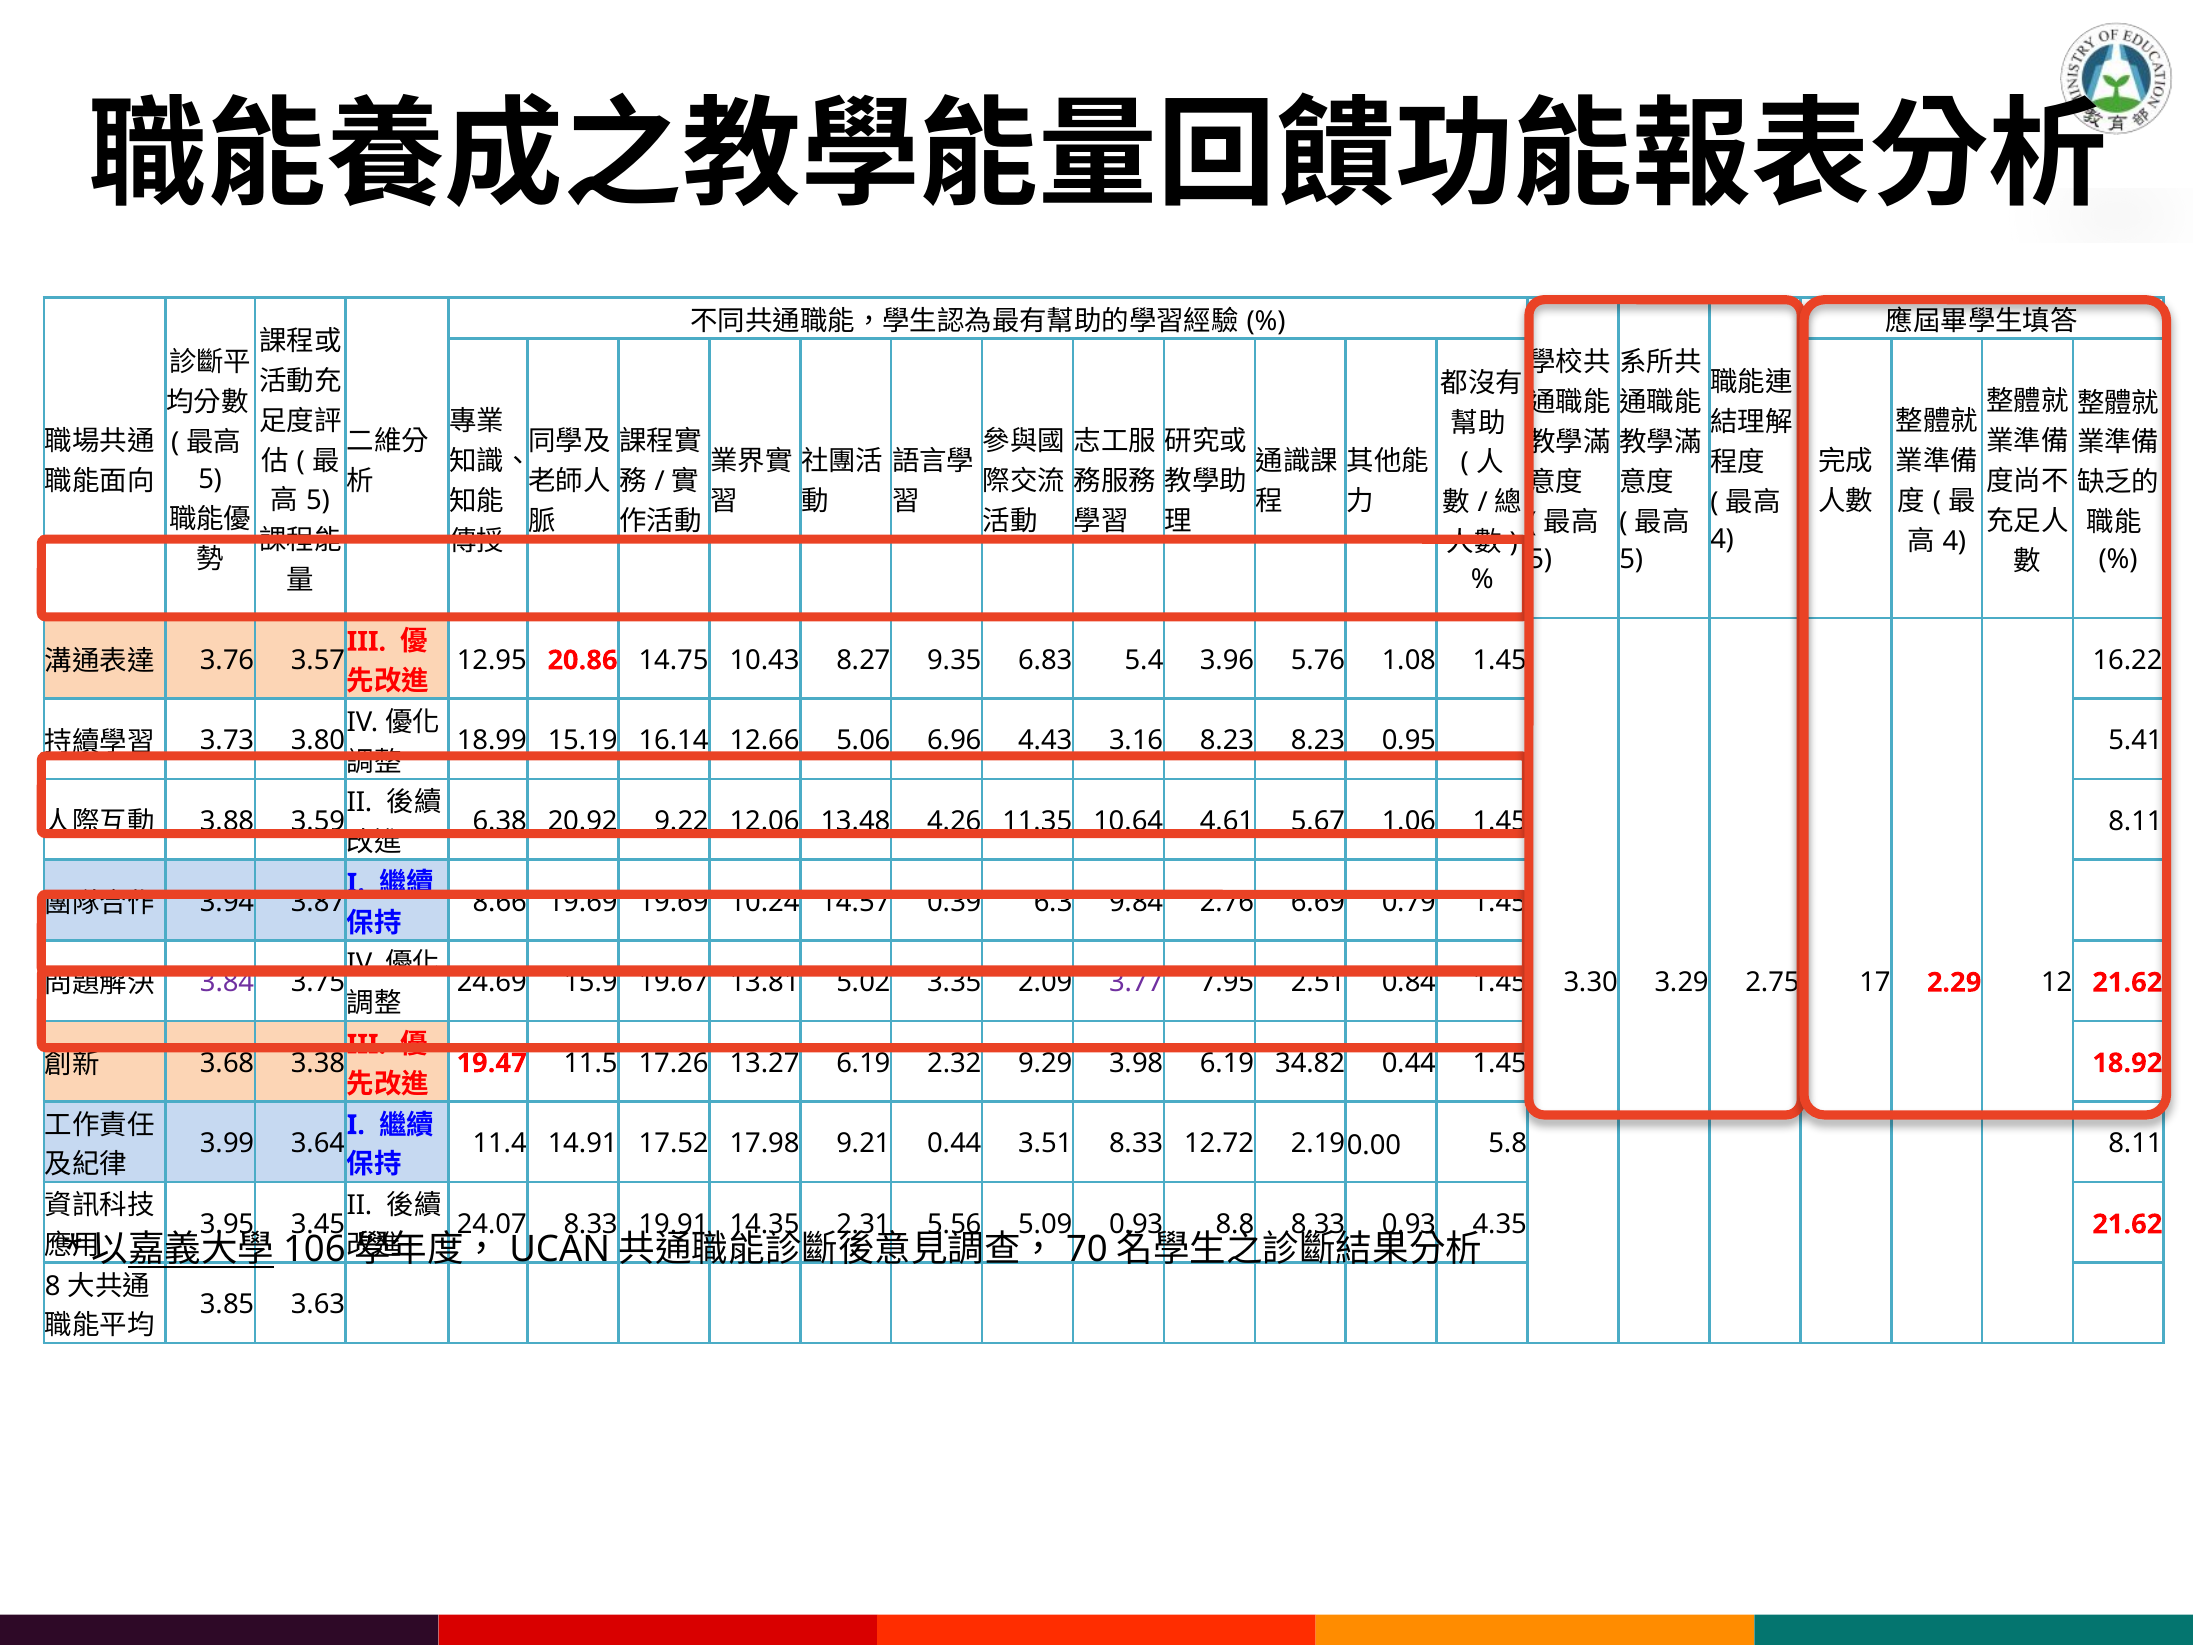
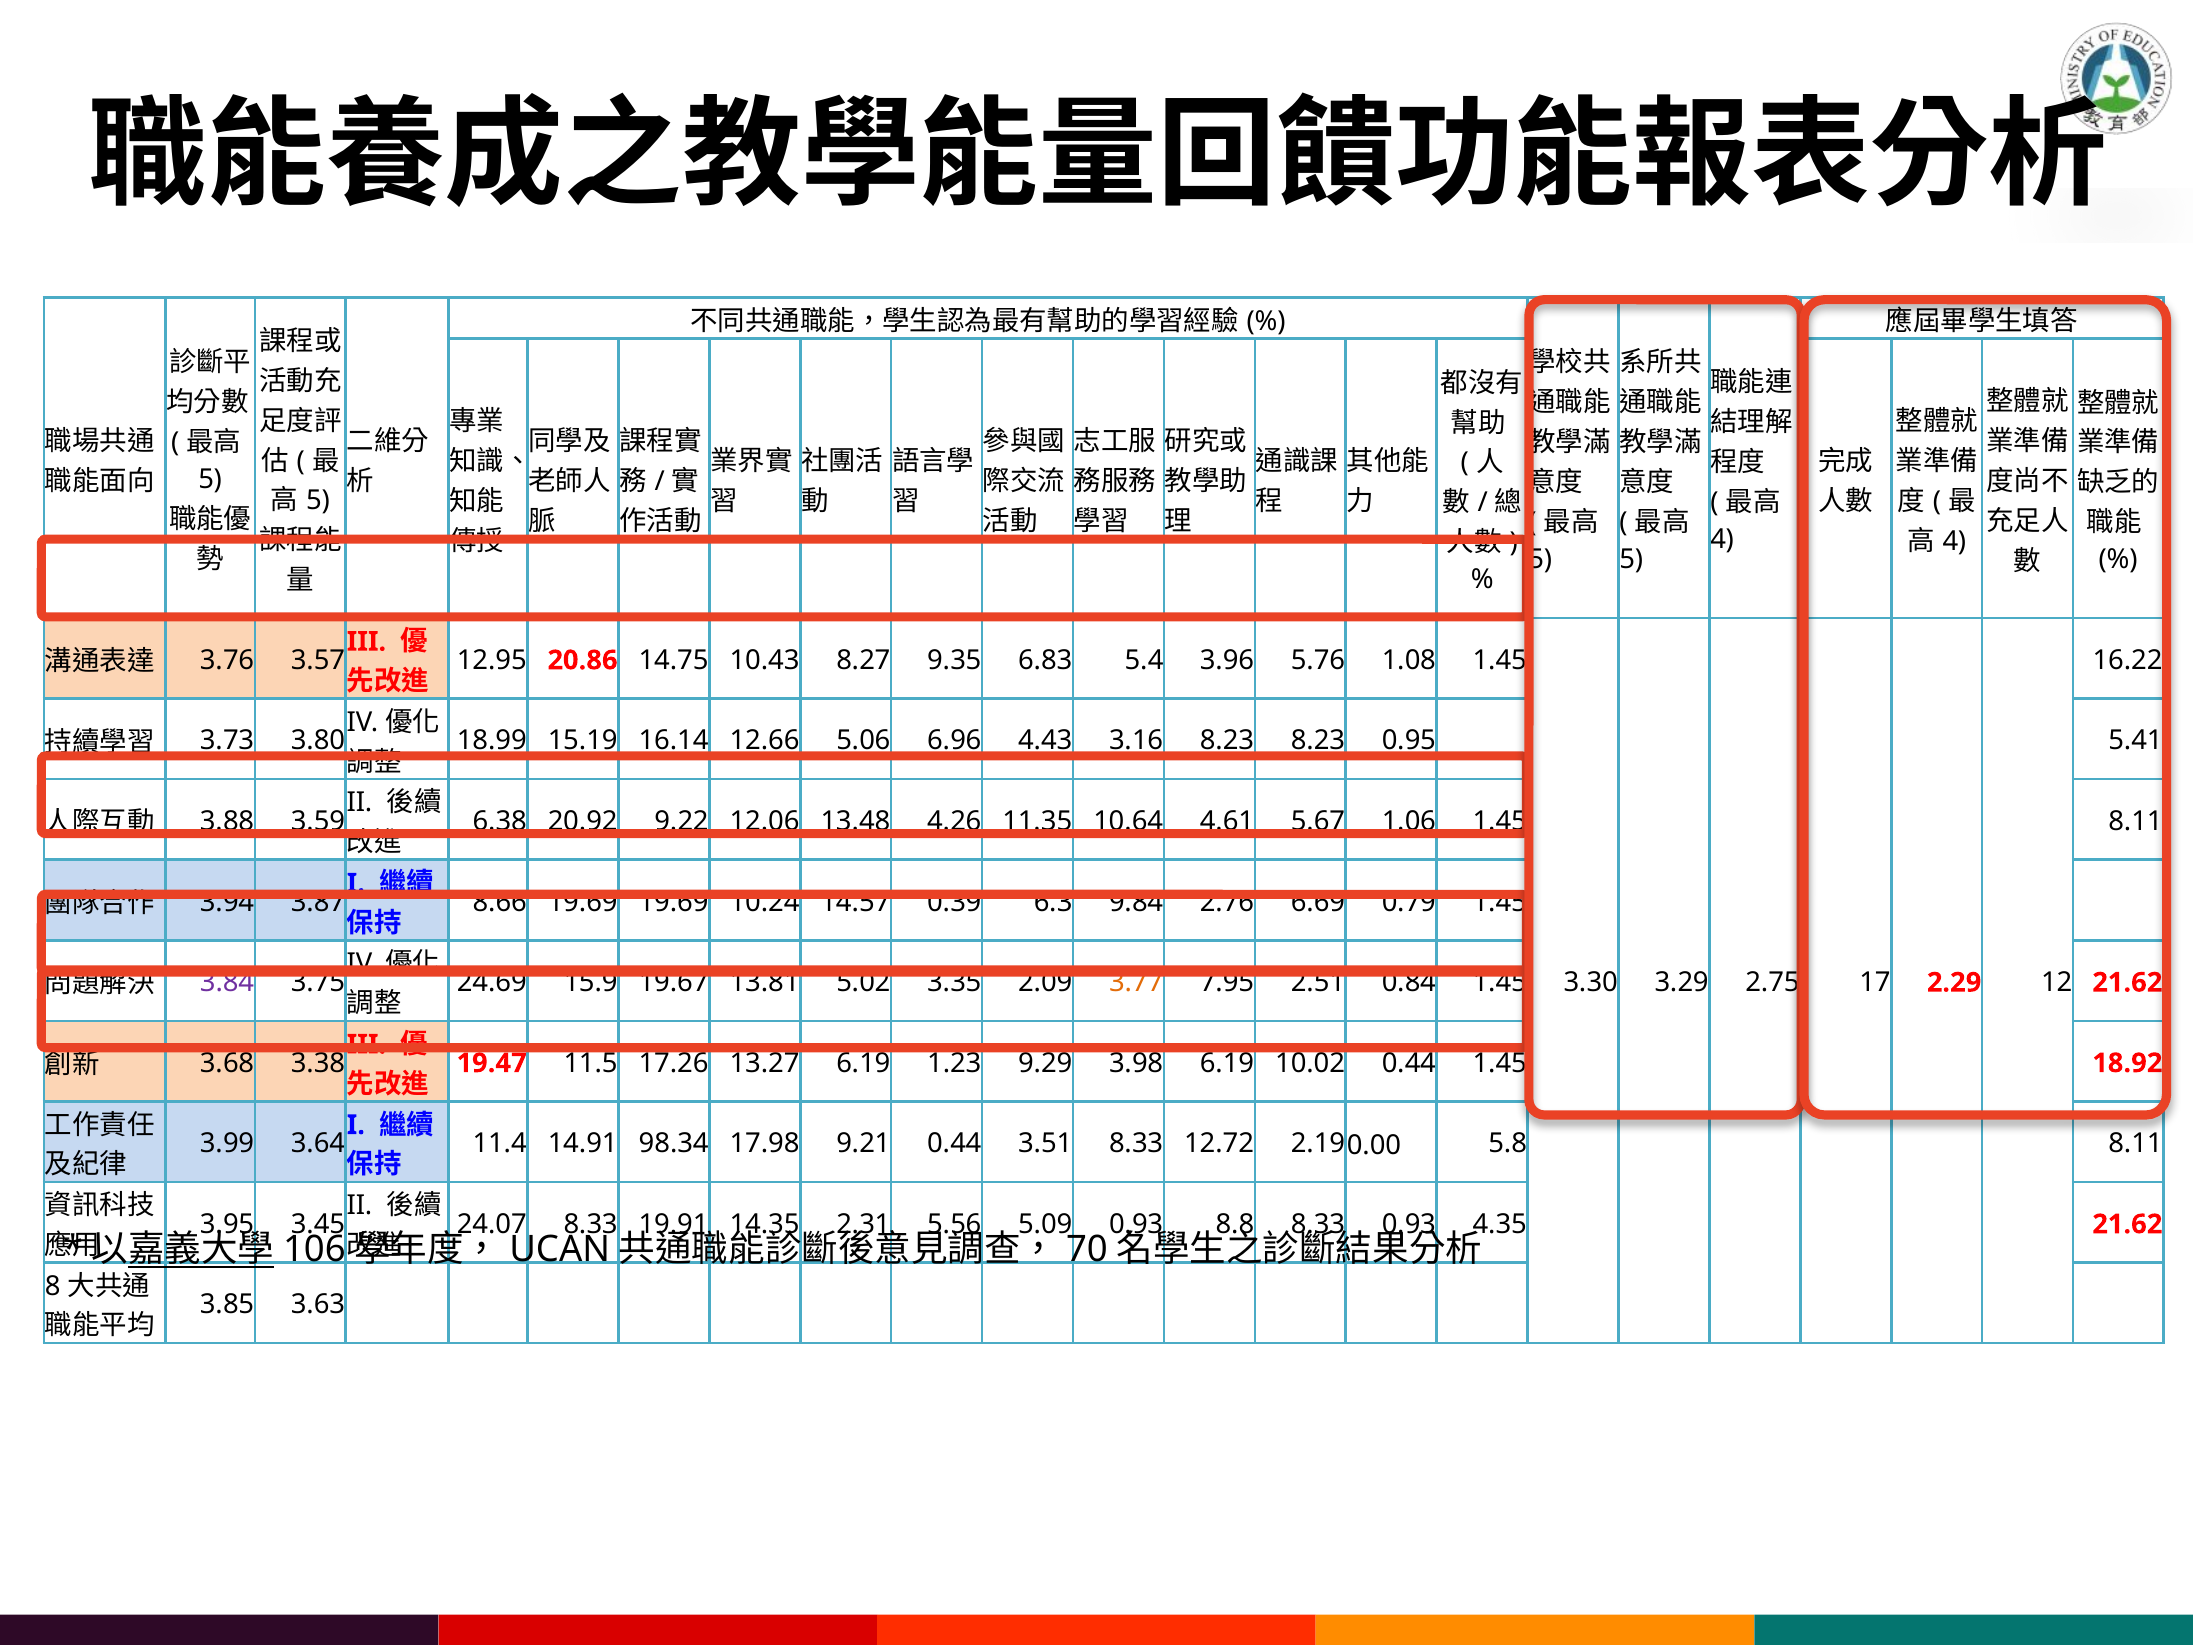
3.77 colour: purple -> orange (1136, 982)
2.32: 2.32 -> 1.23 (954, 1063)
34.82: 34.82 -> 10.02 (1310, 1063)
17.52: 17.52 -> 98.34 (674, 1143)
